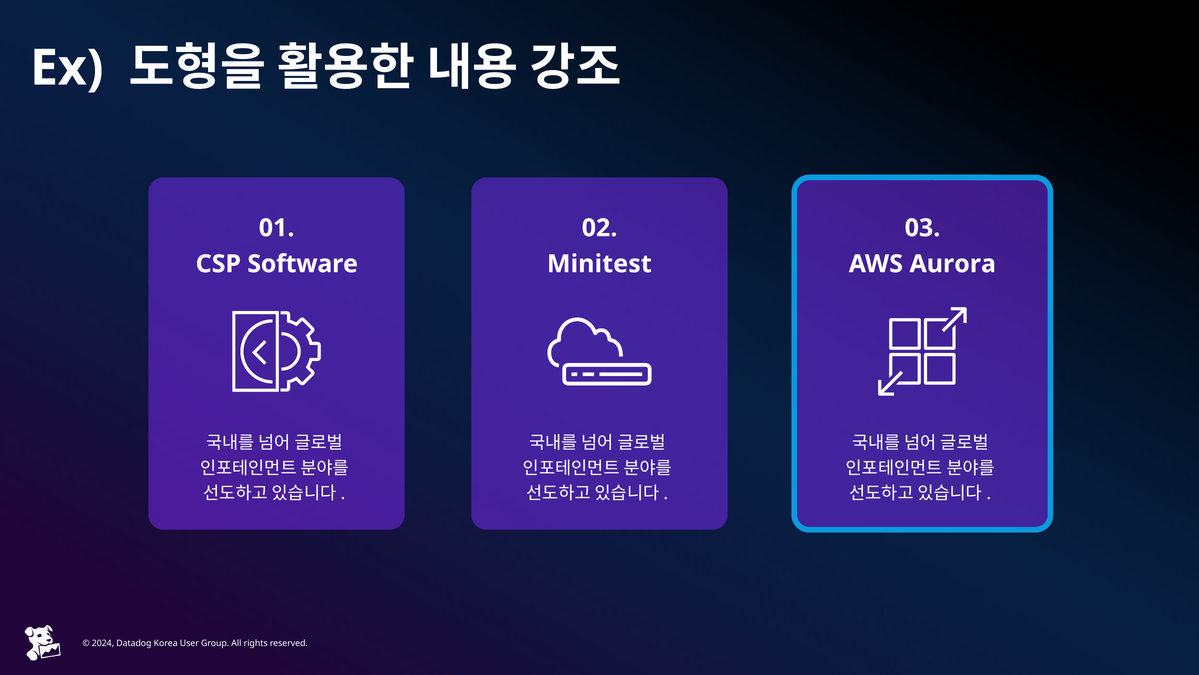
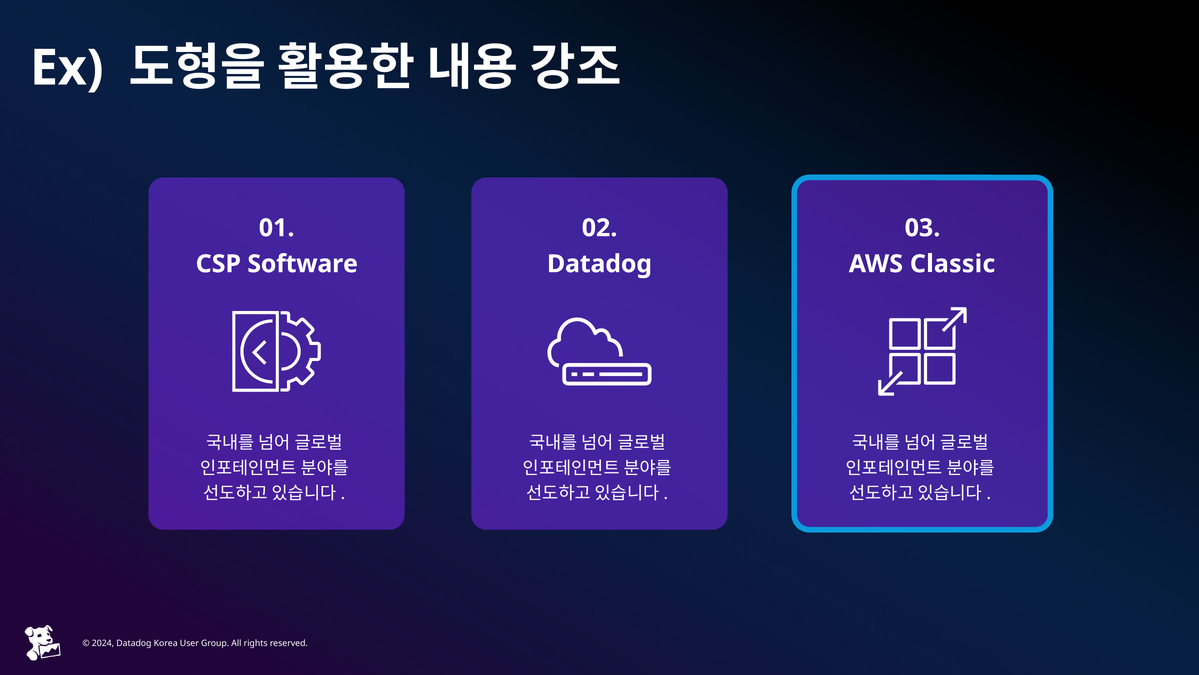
Minitest: Minitest -> Datadog (600, 264)
Aurora: Aurora -> Classic (953, 264)
